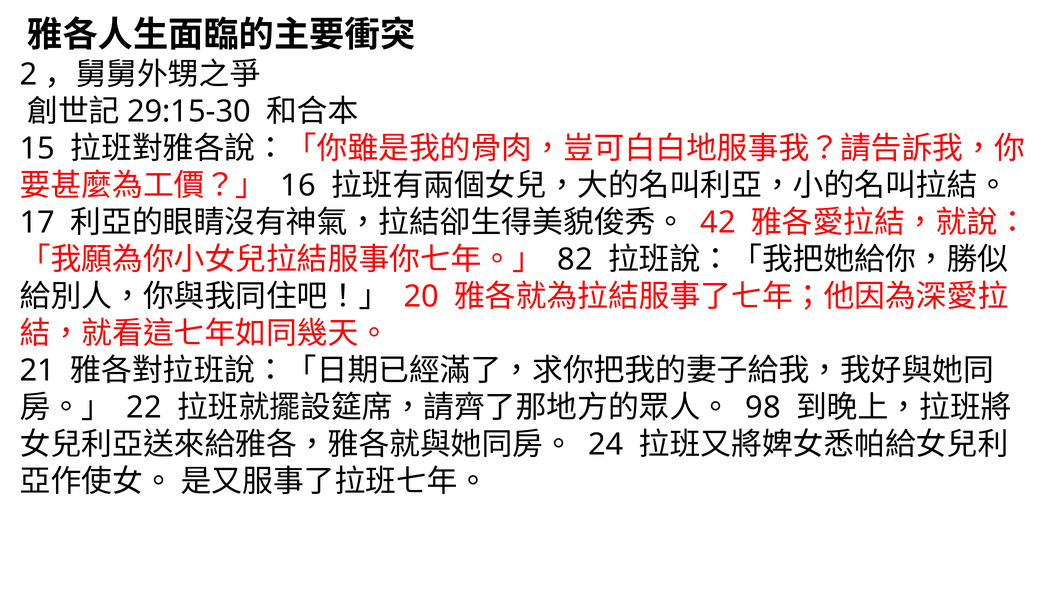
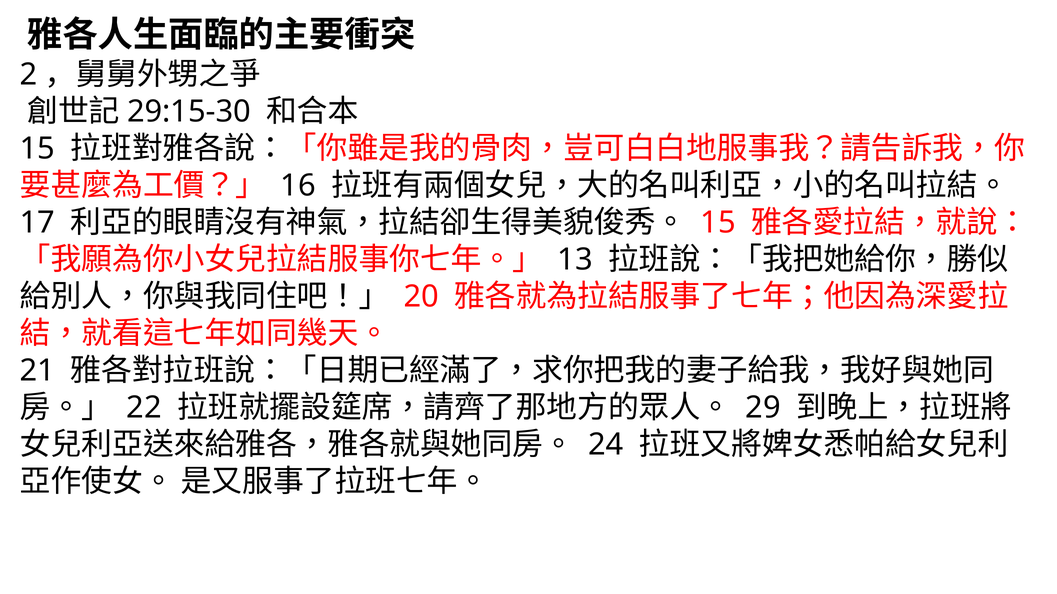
42: 42 -> 15 (718, 223)
82: 82 -> 13 (575, 260)
98: 98 -> 29 (763, 408)
